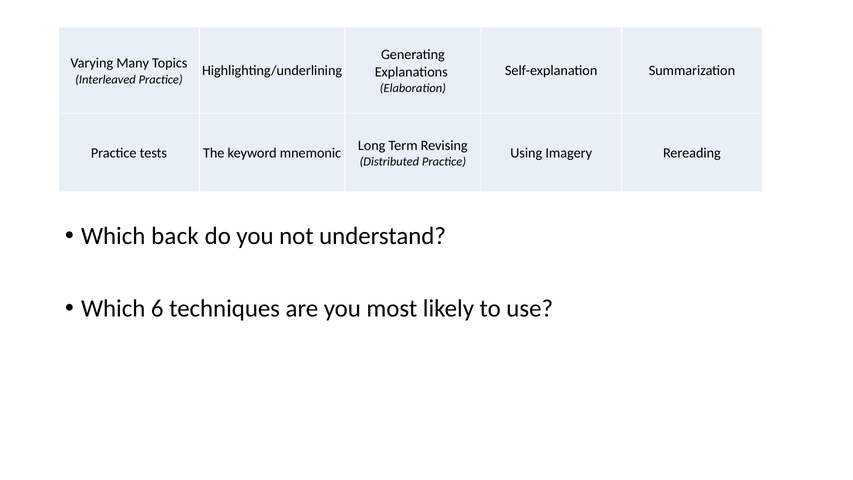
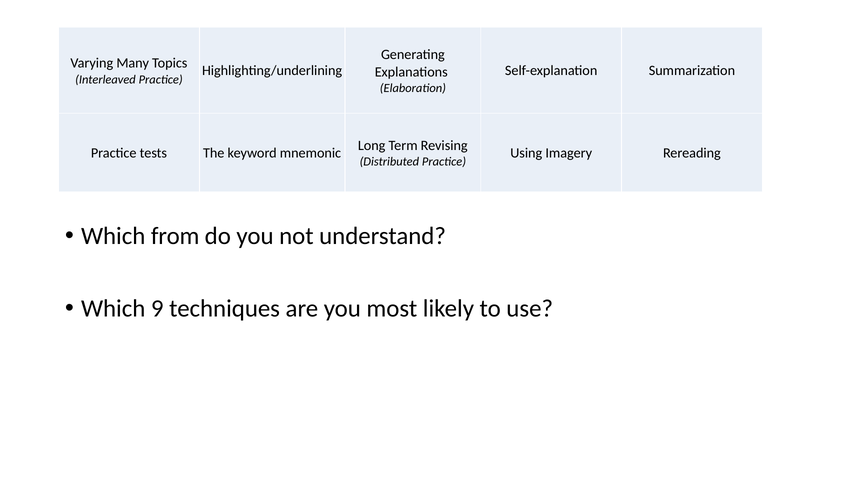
back: back -> from (175, 236)
6: 6 -> 9 (157, 308)
